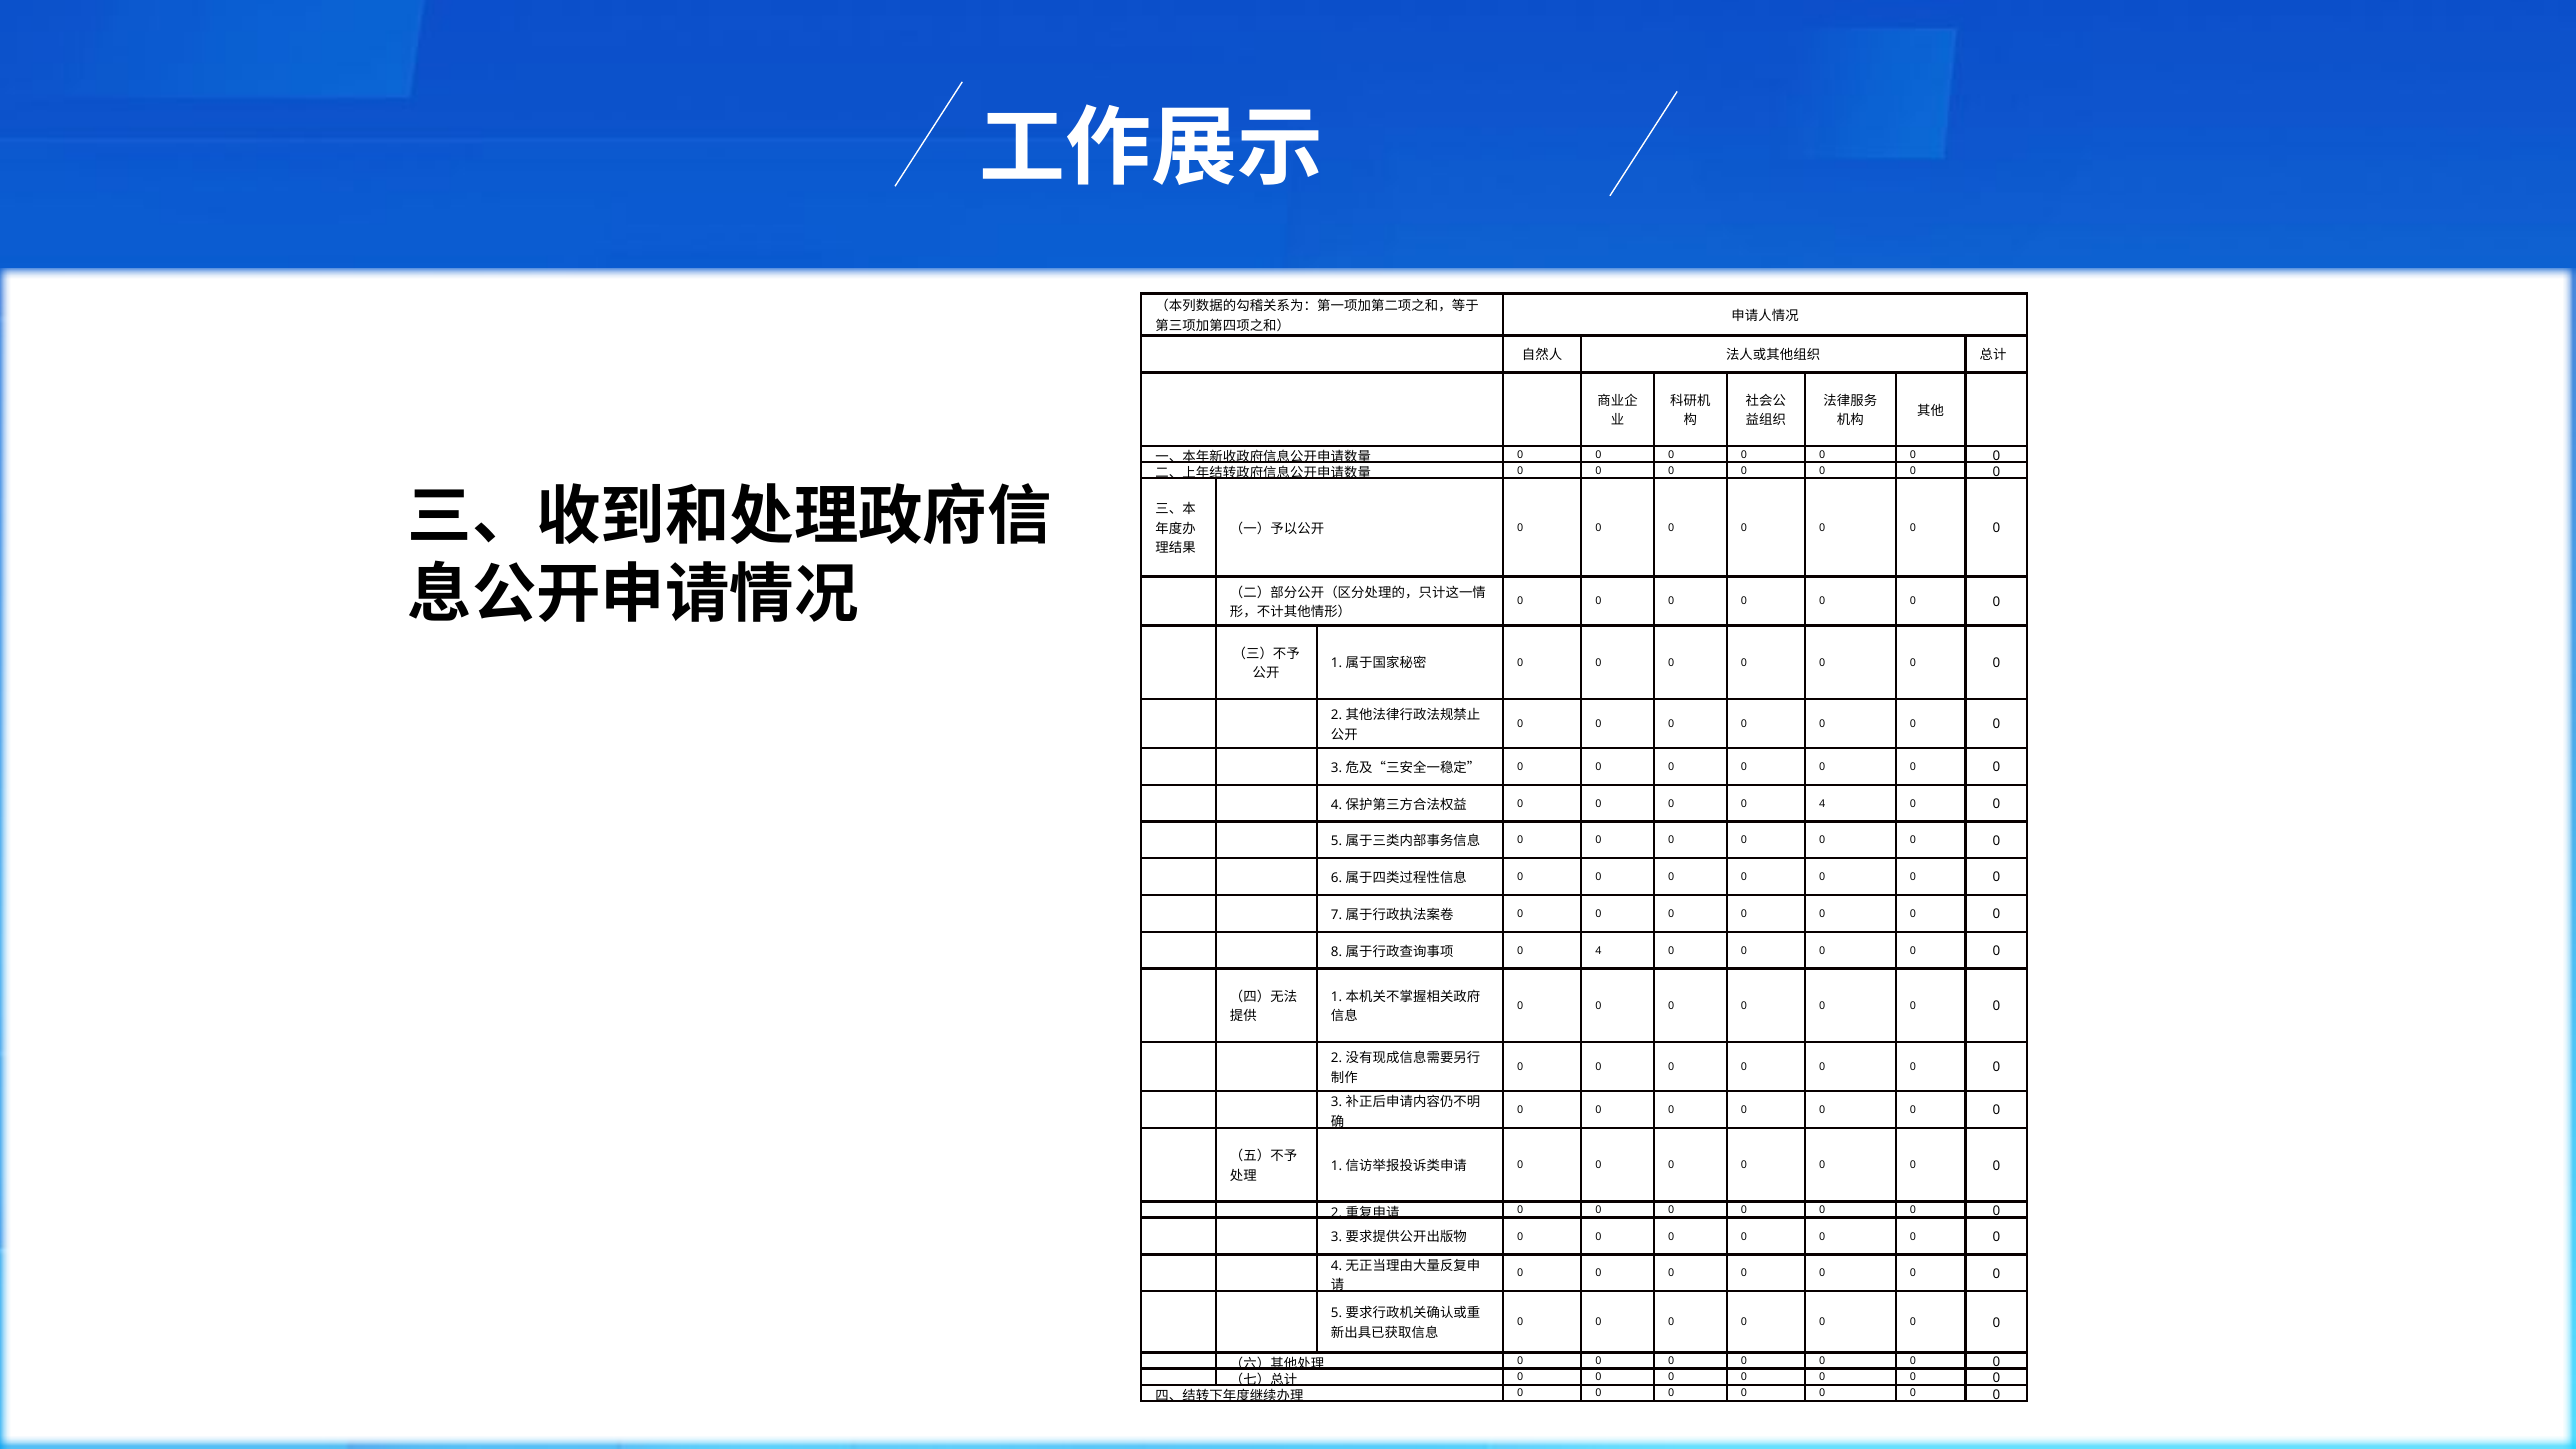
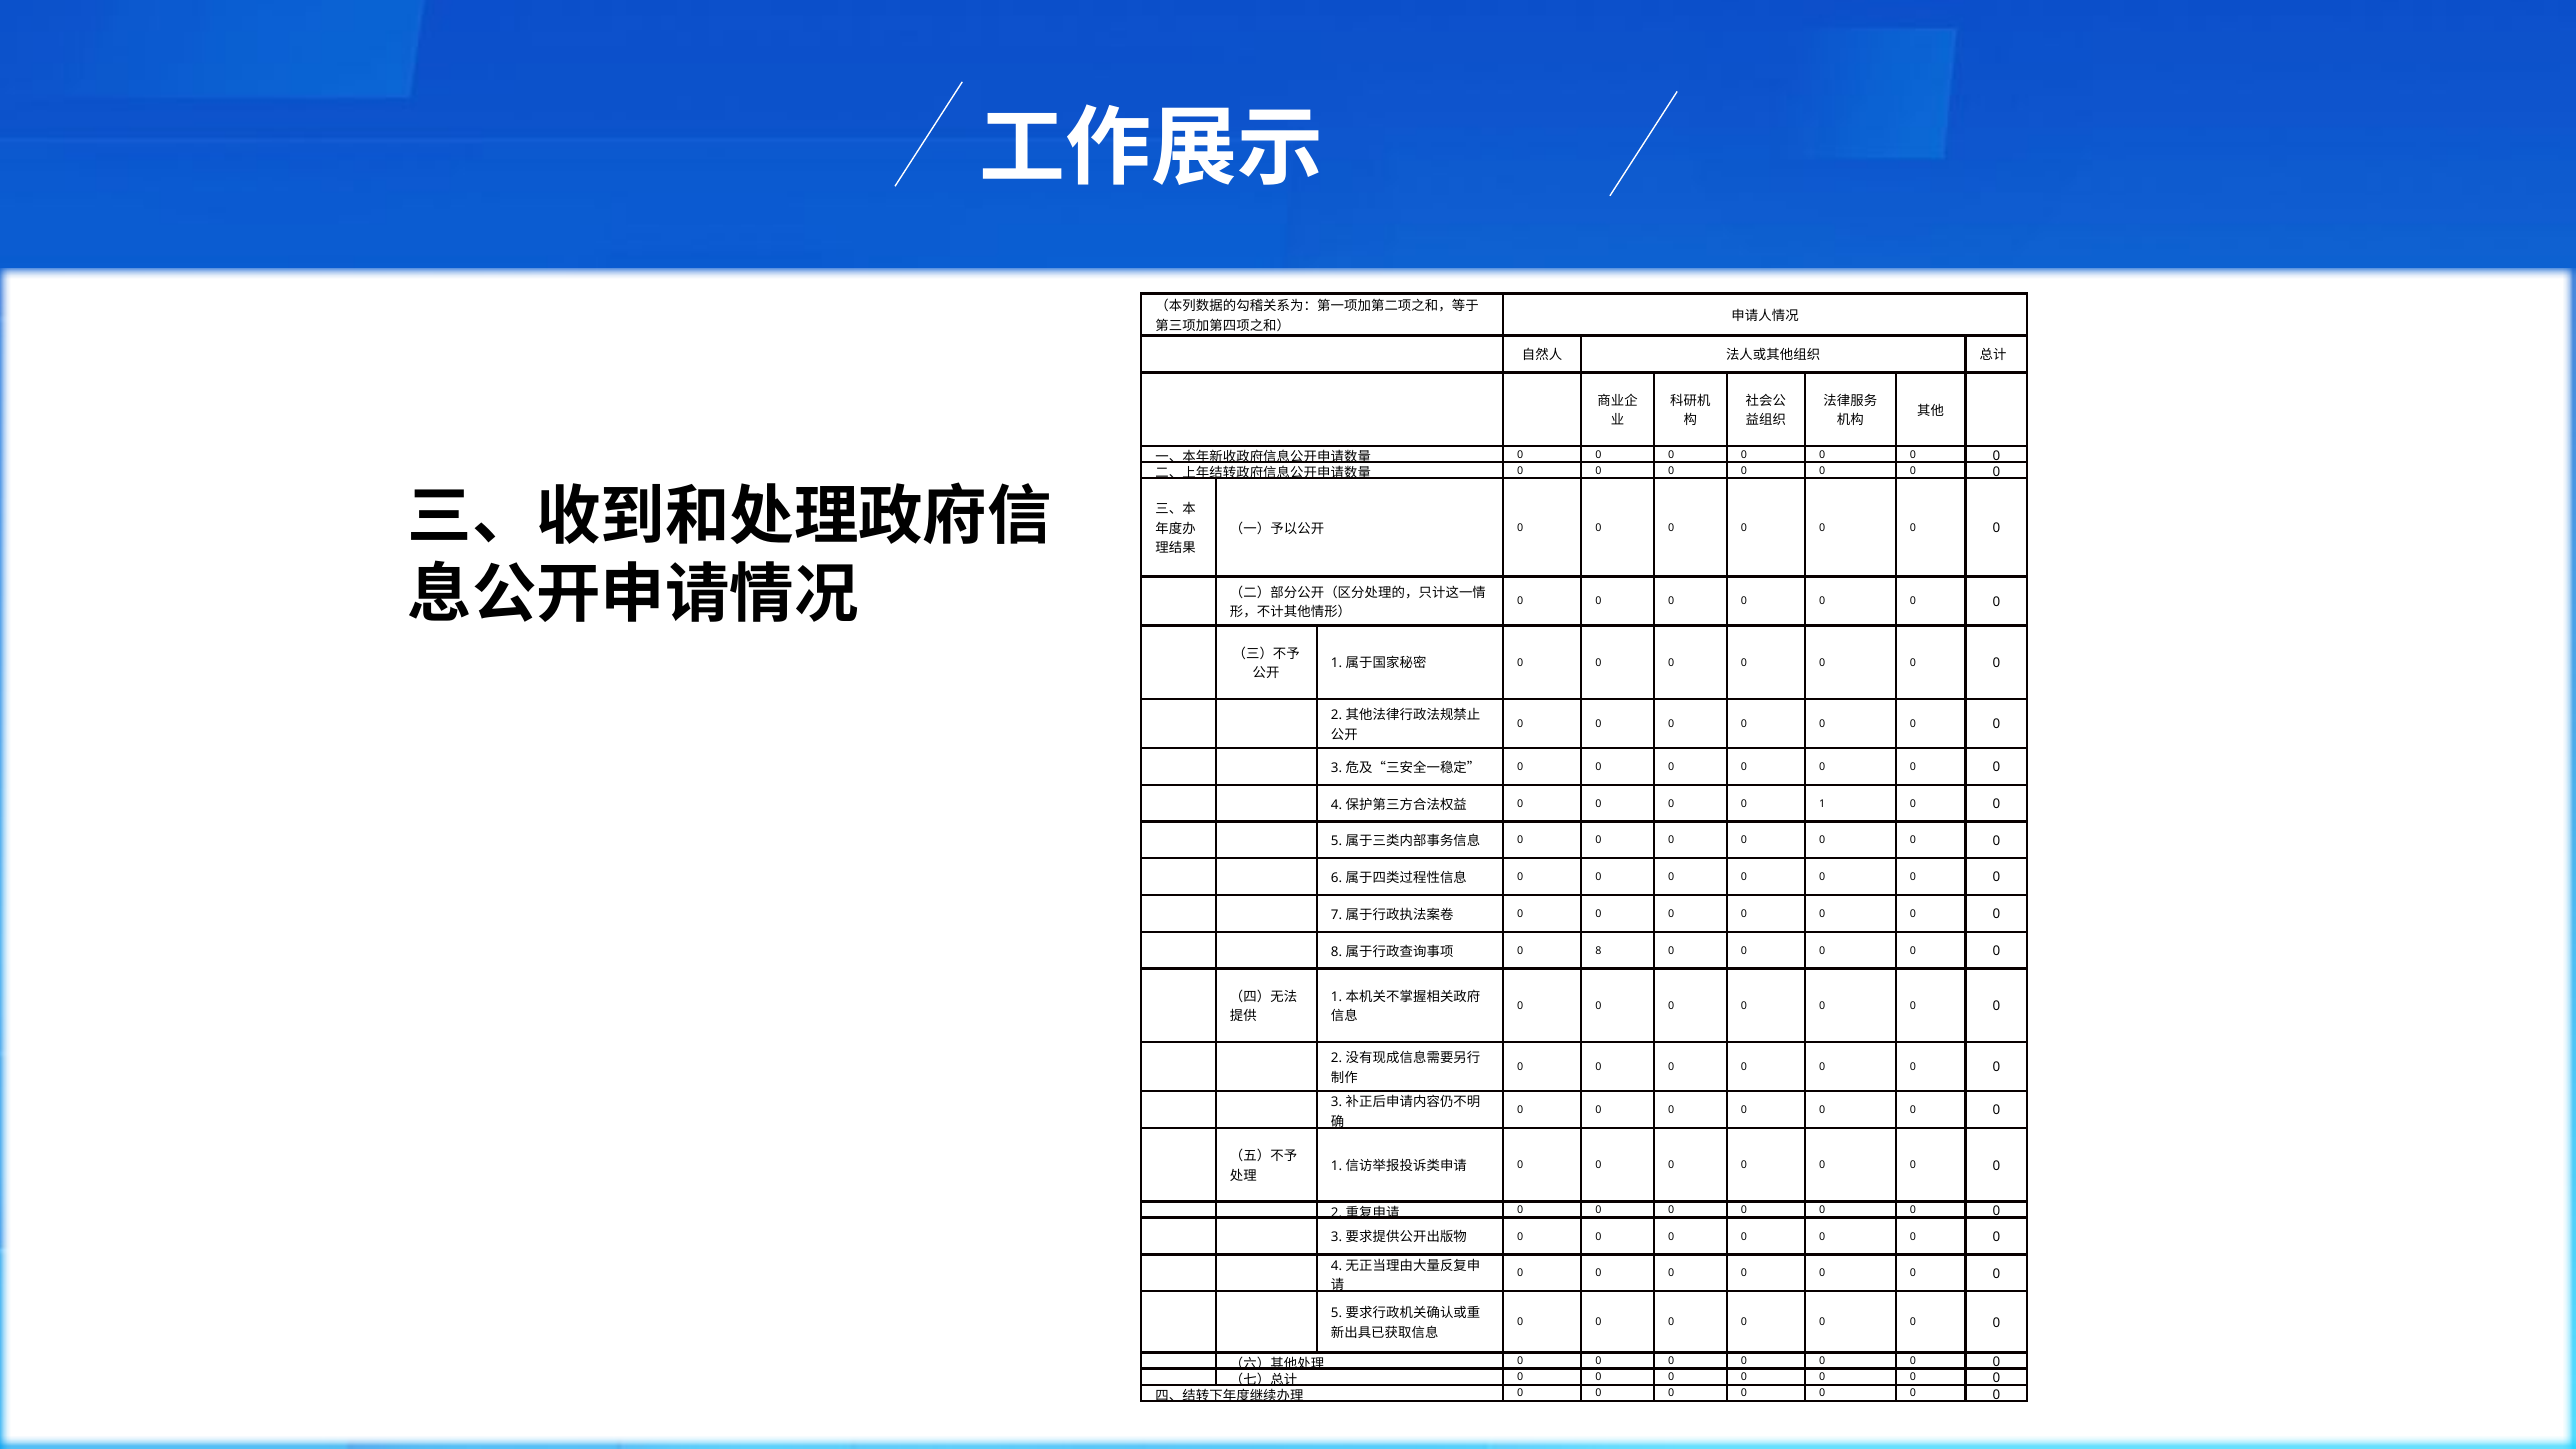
4: 4 -> 1 (1822, 804)
4: 4 -> 8 (1598, 951)
